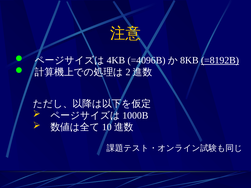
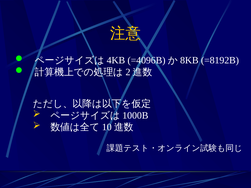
=8192B underline: present -> none (220, 60)
